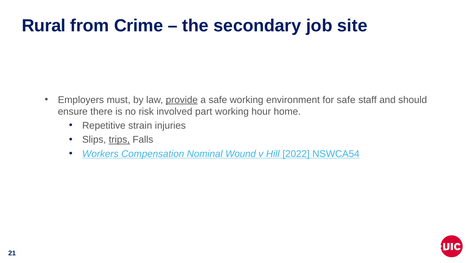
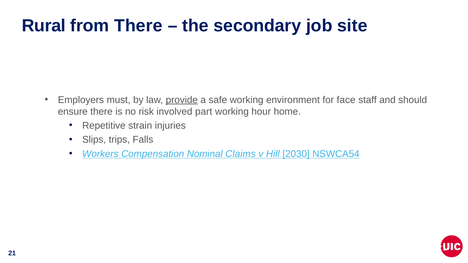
from Crime: Crime -> There (138, 26)
for safe: safe -> face (346, 100)
trips underline: present -> none (119, 140)
Wound: Wound -> Claims (241, 154)
2022: 2022 -> 2030 (296, 154)
